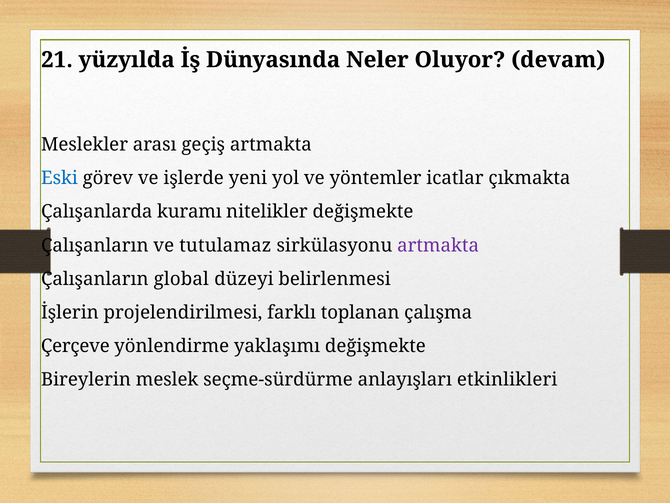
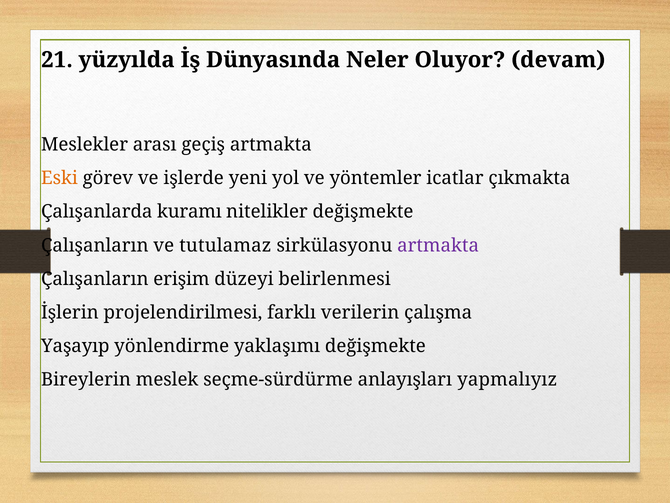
Eski colour: blue -> orange (59, 178)
global: global -> erişim (181, 279)
toplanan: toplanan -> verilerin (360, 312)
Çerçeve: Çerçeve -> Yaşayıp (75, 346)
etkinlikleri: etkinlikleri -> yapmalıyız (507, 379)
